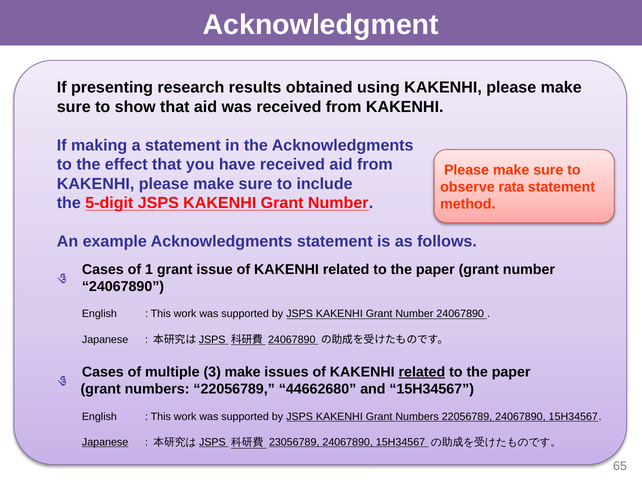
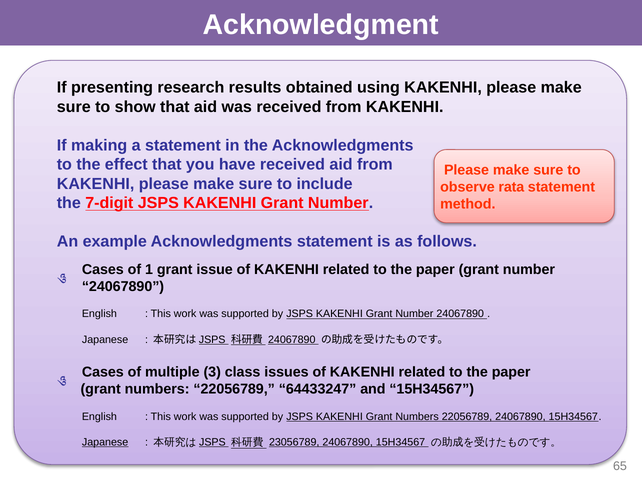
5-digit: 5-digit -> 7-digit (109, 203)
3 make: make -> class (243, 372)
related underline: present -> none (422, 372)
44662680: 44662680 -> 64433247 (318, 389)
